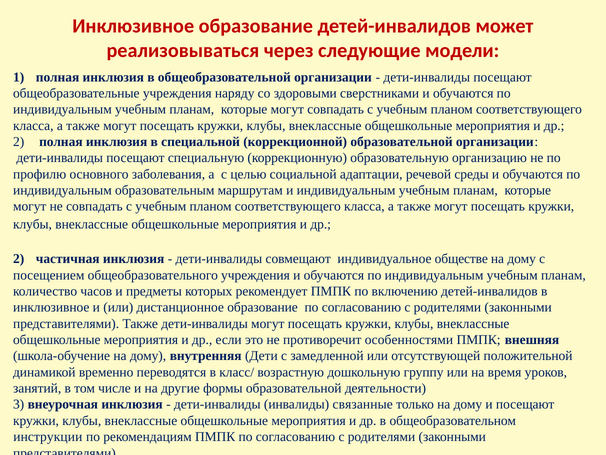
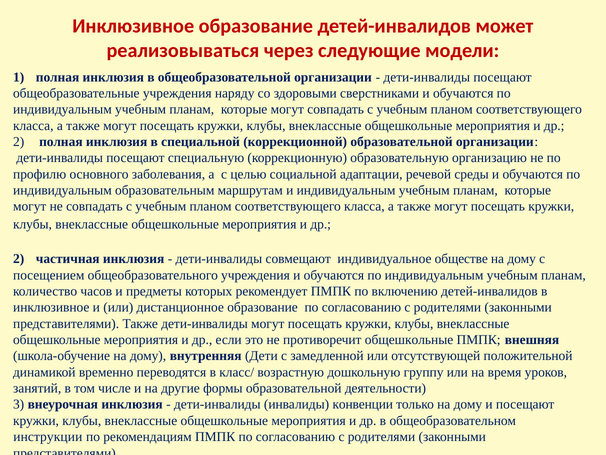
противоречит особенностями: особенностями -> общешкольные (409, 340)
связанные: связанные -> конвенции (363, 404)
